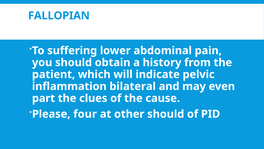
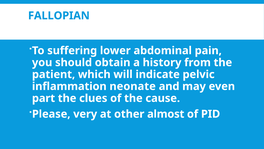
bilateral: bilateral -> neonate (133, 86)
four: four -> very (85, 114)
other should: should -> almost (166, 114)
